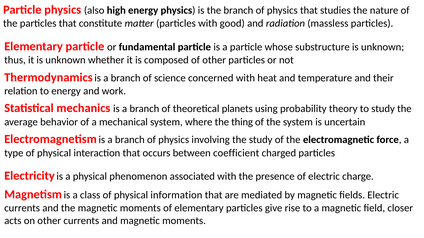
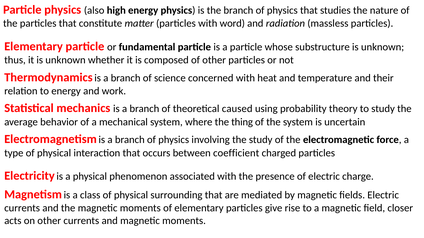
good: good -> word (232, 24)
planets: planets -> caused (237, 109)
information: information -> surrounding (176, 195)
